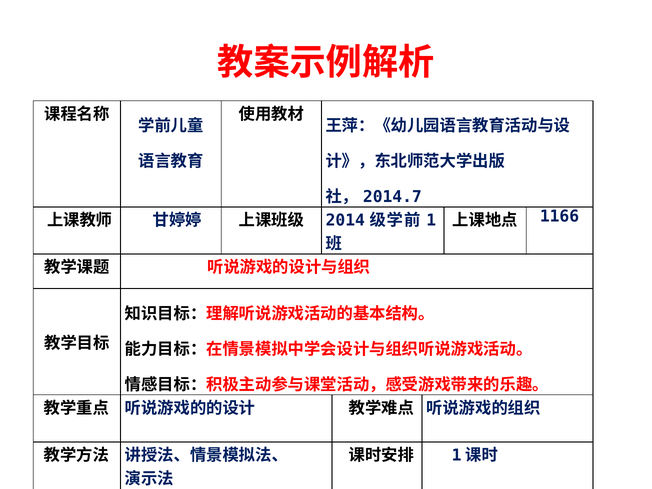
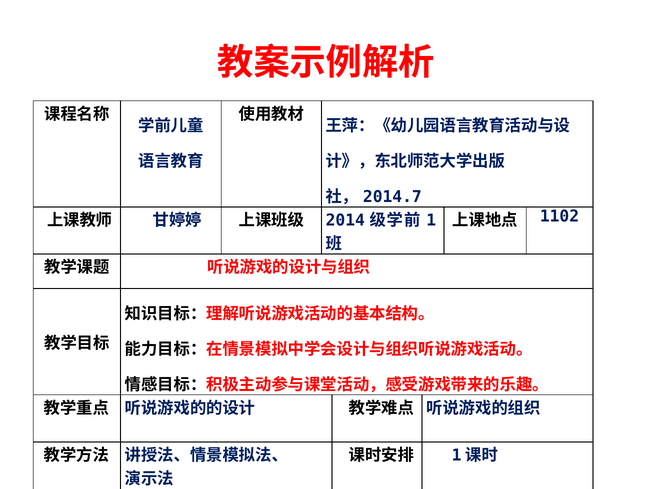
1166: 1166 -> 1102 (559, 217)
